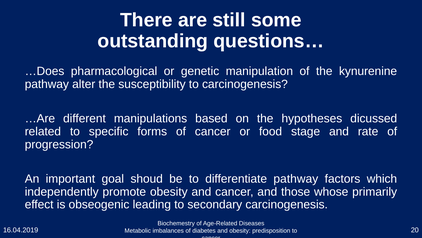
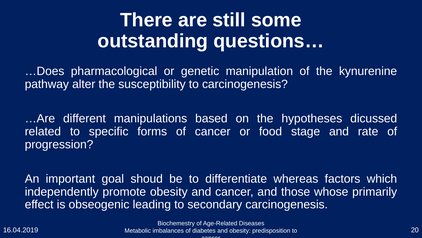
differentiate pathway: pathway -> whereas (296, 179)
